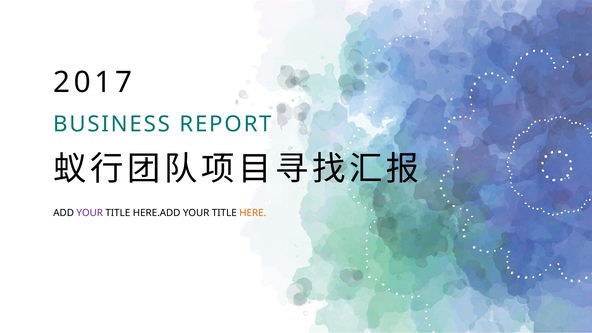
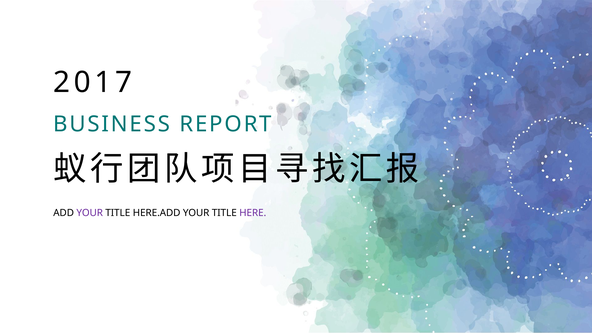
HERE colour: orange -> purple (253, 213)
